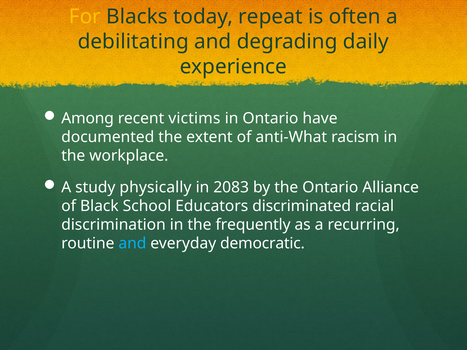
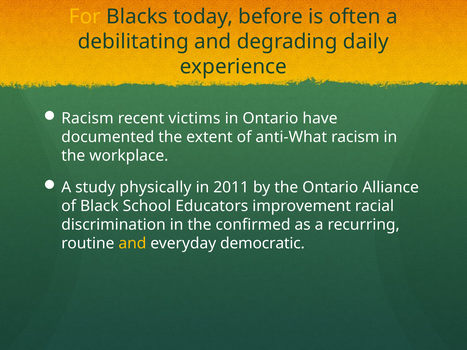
repeat: repeat -> before (271, 17)
Among: Among -> Racism (87, 119)
2083: 2083 -> 2011 (231, 188)
discriminated: discriminated -> improvement (302, 206)
frequently: frequently -> confirmed (253, 225)
and colour: light blue -> yellow (132, 244)
